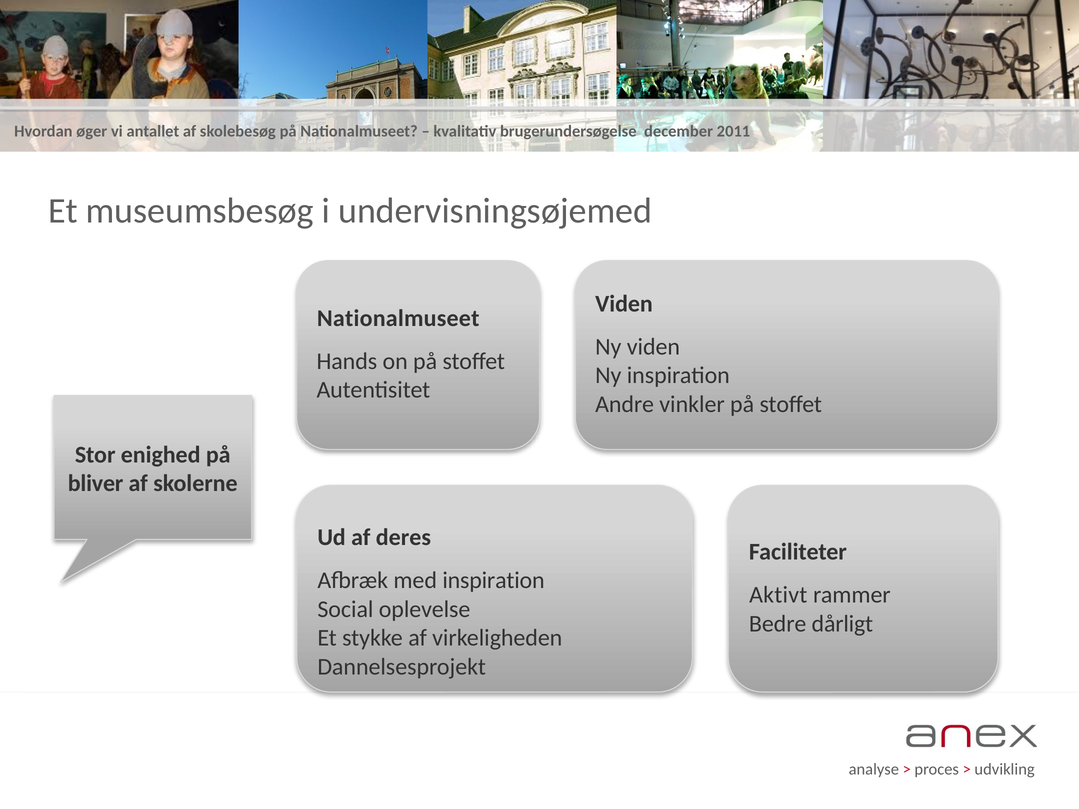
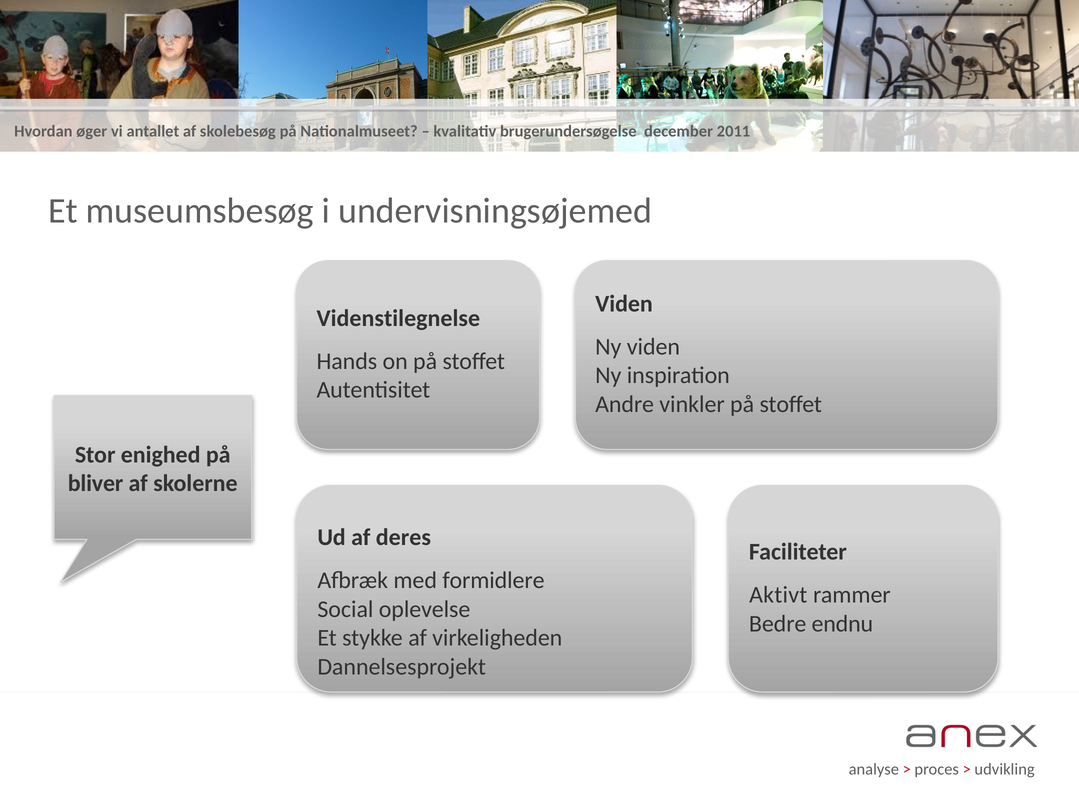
Nationalmuseet: Nationalmuseet -> Videnstilegnelse (398, 318)
med inspiration: inspiration -> formidlere (493, 581)
dårligt: dårligt -> endnu (842, 624)
